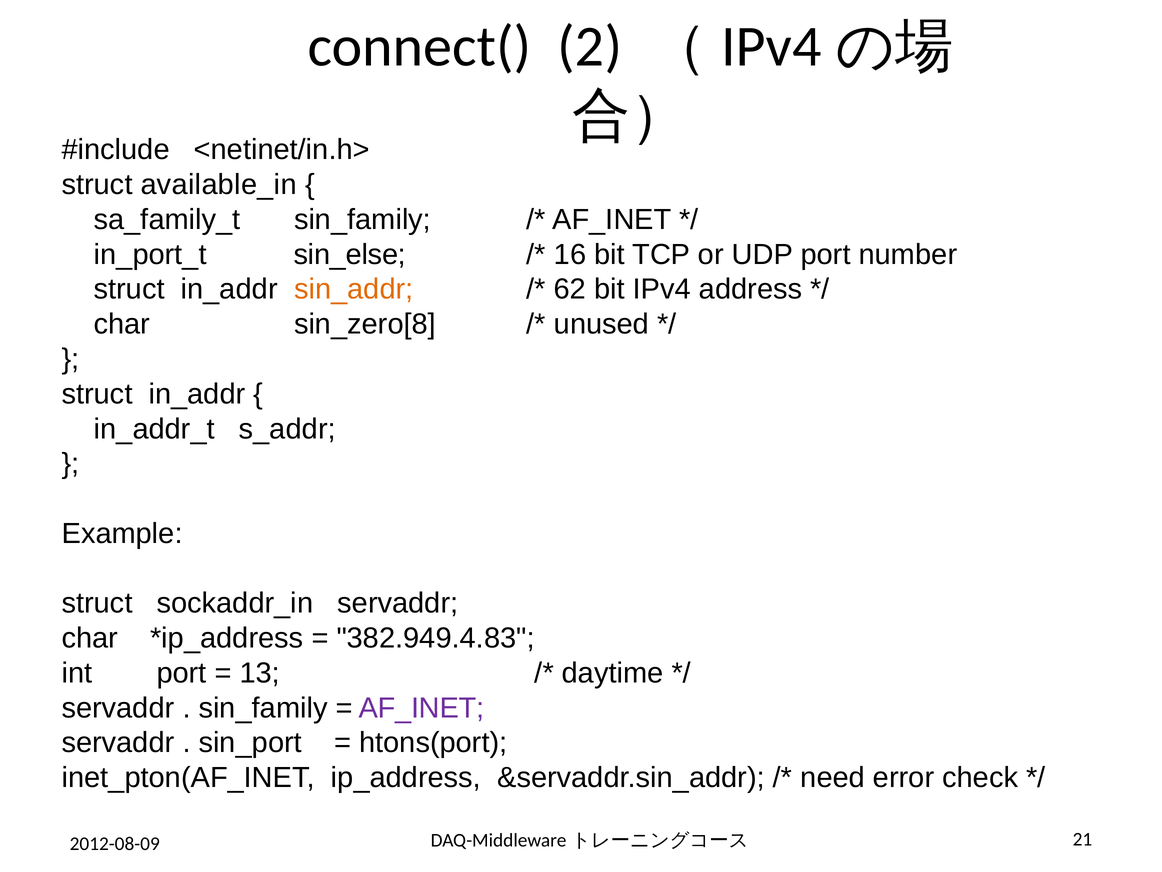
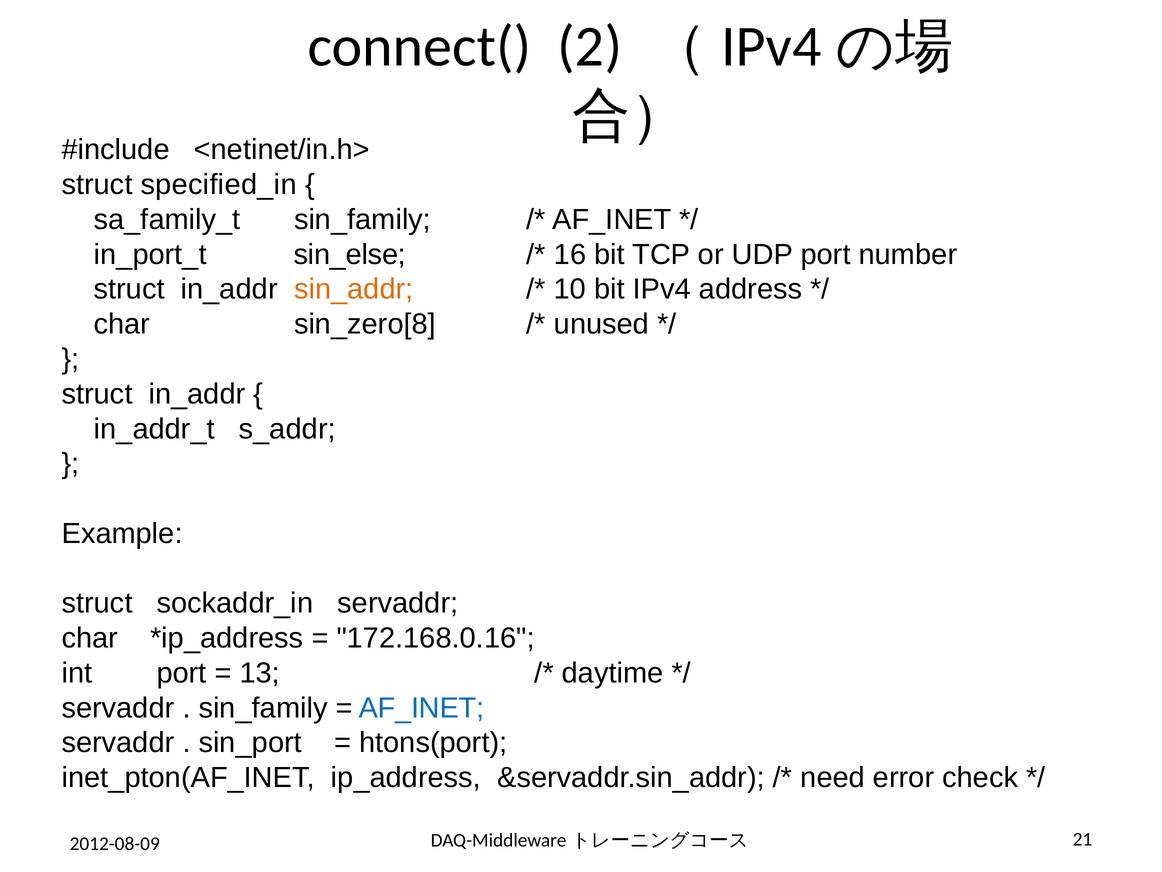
available_in: available_in -> specified_in (219, 185)
62: 62 -> 10 (570, 289)
382.949.4.83: 382.949.4.83 -> 172.168.0.16 (436, 638)
AF_INET colour: purple -> blue (421, 708)
